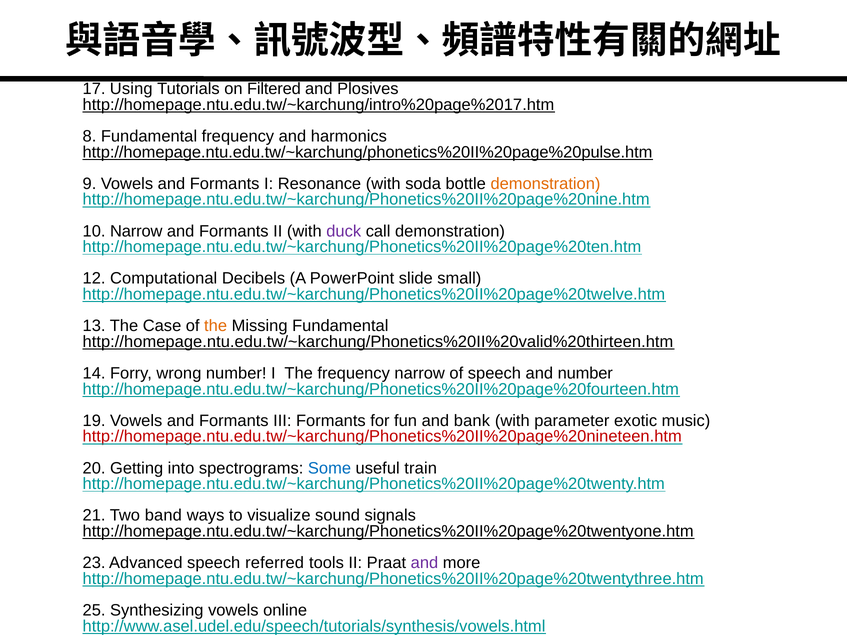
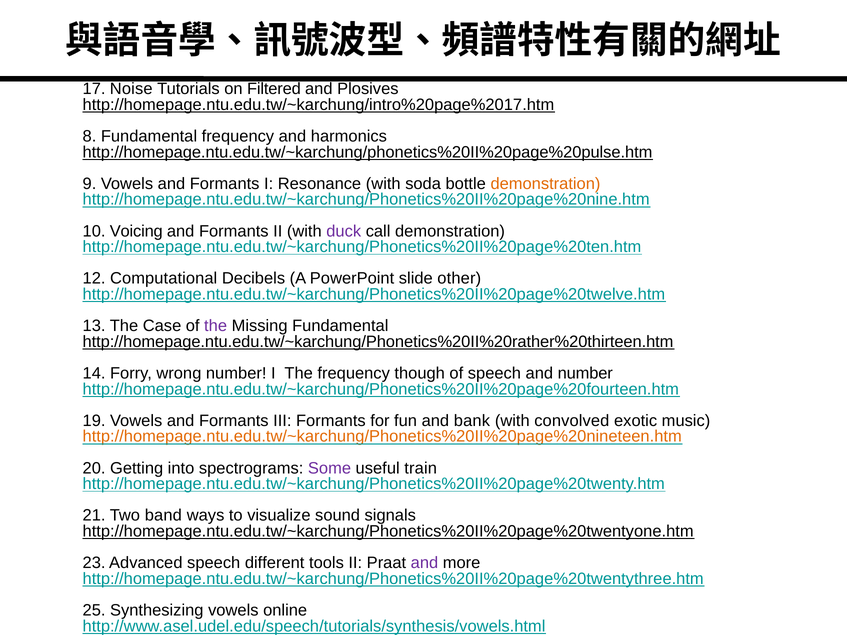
Using: Using -> Noise (131, 89)
10 Narrow: Narrow -> Voicing (136, 231)
small: small -> other (459, 279)
the colour: orange -> purple (216, 326)
http://homepage.ntu.edu.tw/~karchung/Phonetics%20II%20valid%20thirteen.htm: http://homepage.ntu.edu.tw/~karchung/Phonetics%20II%20valid%20thirteen.htm -> http://homepage.ntu.edu.tw/~karchung/Phonetics%20II%20rather%20thirteen.htm (378, 342)
frequency narrow: narrow -> though (420, 373)
parameter: parameter -> convolved (572, 421)
http://homepage.ntu.edu.tw/~karchung/Phonetics%20II%20page%20nineteen.htm colour: red -> orange (382, 437)
Some colour: blue -> purple (329, 468)
referred: referred -> different (275, 563)
